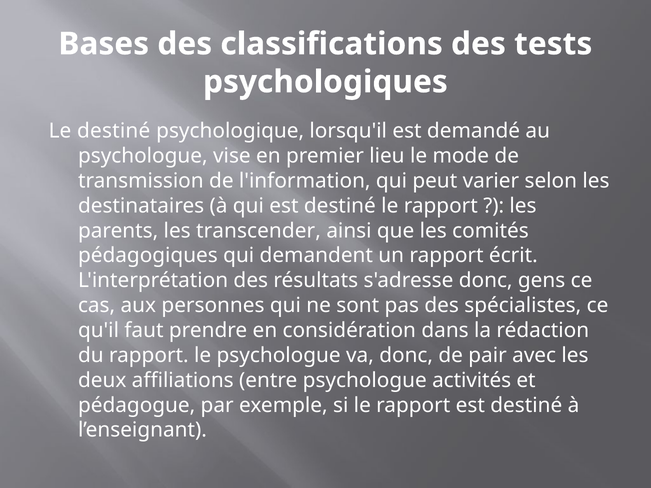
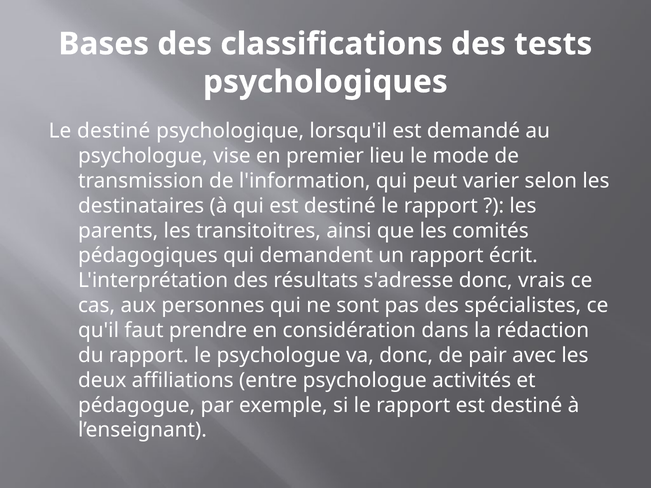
transcender: transcender -> transitoitres (259, 231)
gens: gens -> vrais (541, 281)
